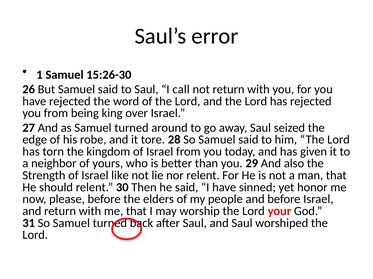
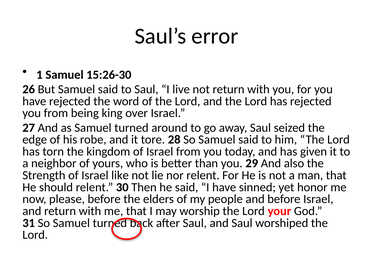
call: call -> live (181, 90)
